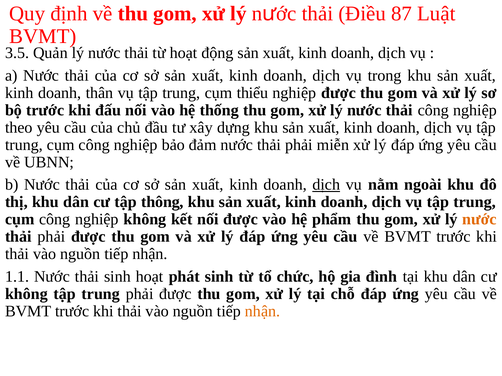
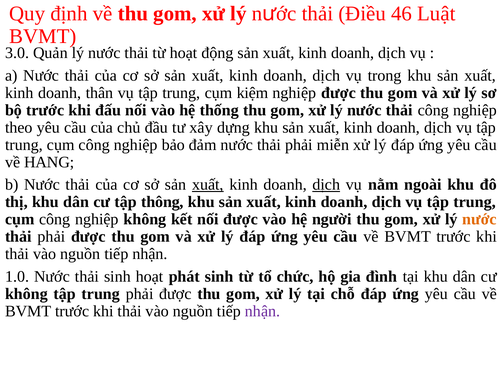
87: 87 -> 46 (402, 14)
3.5: 3.5 -> 3.0 (17, 53)
thiểu: thiểu -> kiệm (253, 93)
UBNN: UBNN -> HANG (49, 162)
xuất underline: none -> present (208, 185)
phẩm: phẩm -> người (332, 220)
1.1: 1.1 -> 1.0 (17, 277)
nhận colour: orange -> purple (263, 312)
